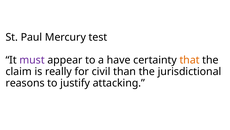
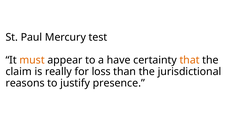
must colour: purple -> orange (32, 60)
civil: civil -> loss (101, 71)
attacking: attacking -> presence (119, 83)
